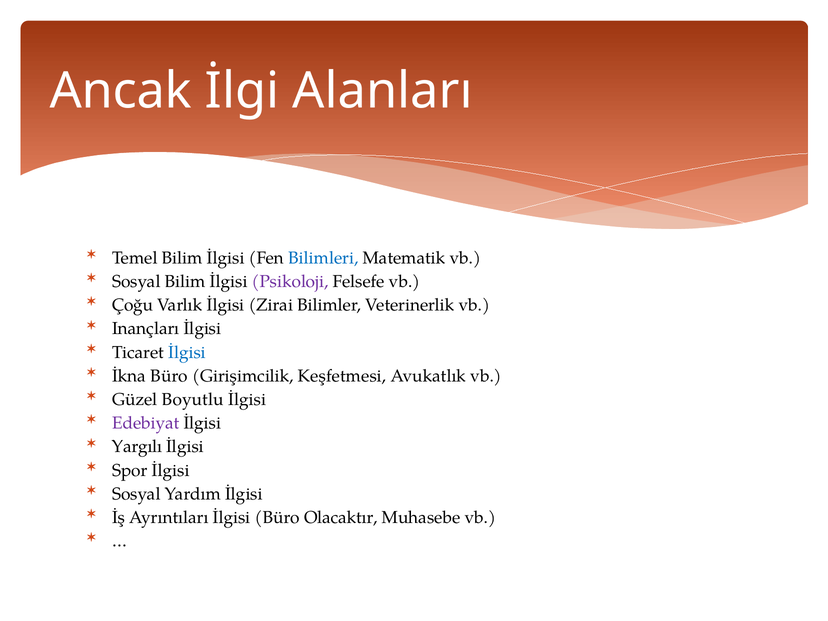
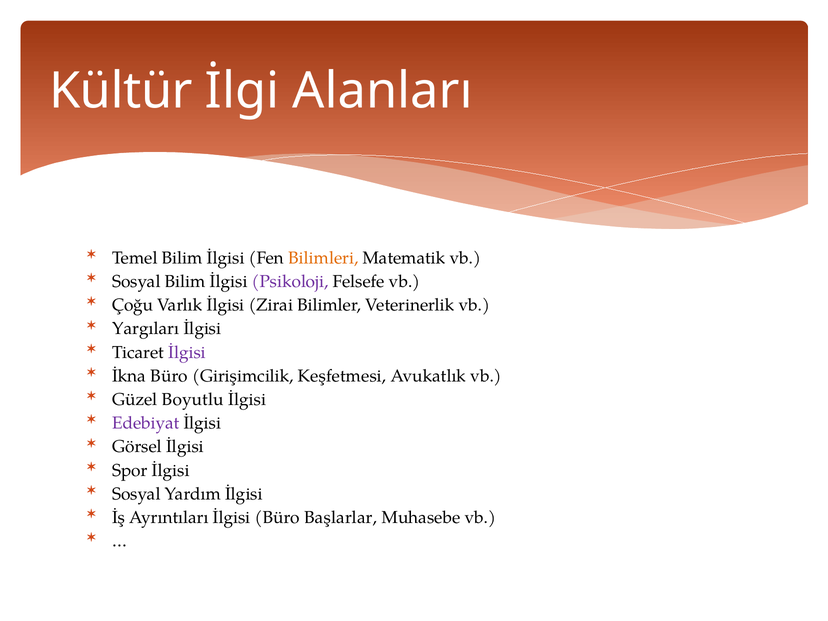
Ancak: Ancak -> Kültür (121, 91)
Bilimleri colour: blue -> orange (323, 258)
Inançları: Inançları -> Yargıları (146, 329)
İlgisi colour: blue -> purple (187, 352)
Yargılı: Yargılı -> Görsel (137, 447)
Olacaktır: Olacaktır -> Başlarlar (341, 518)
